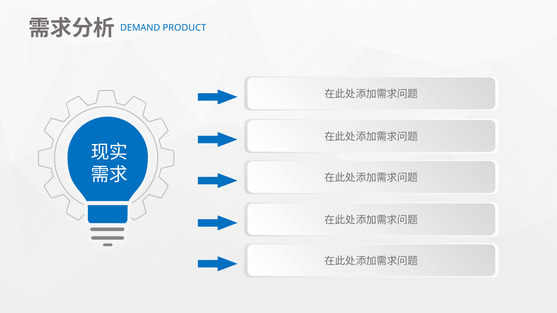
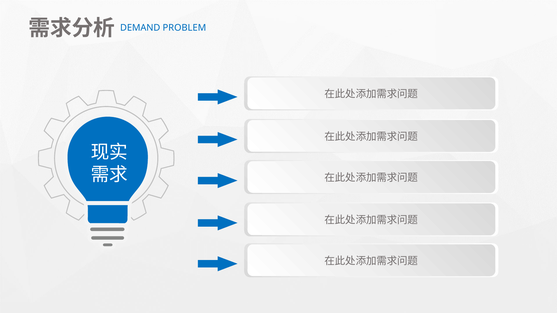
PRODUCT: PRODUCT -> PROBLEM (184, 28)
